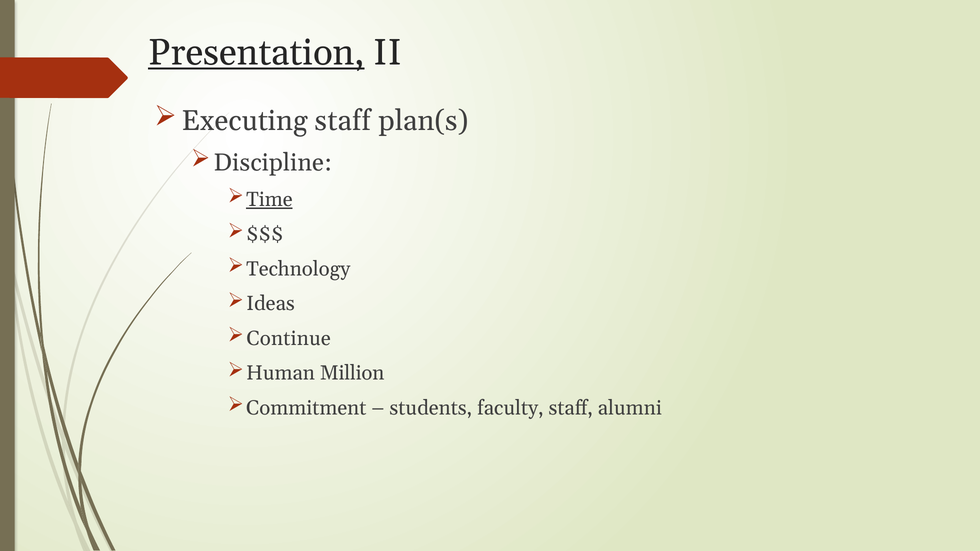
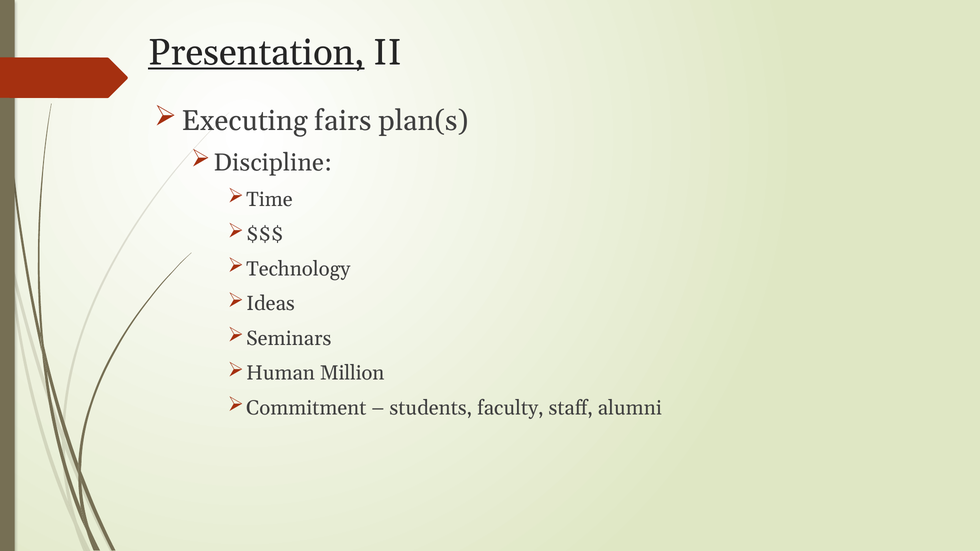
Executing staff: staff -> fairs (343, 121)
Time underline: present -> none (269, 200)
Continue: Continue -> Seminars (289, 339)
